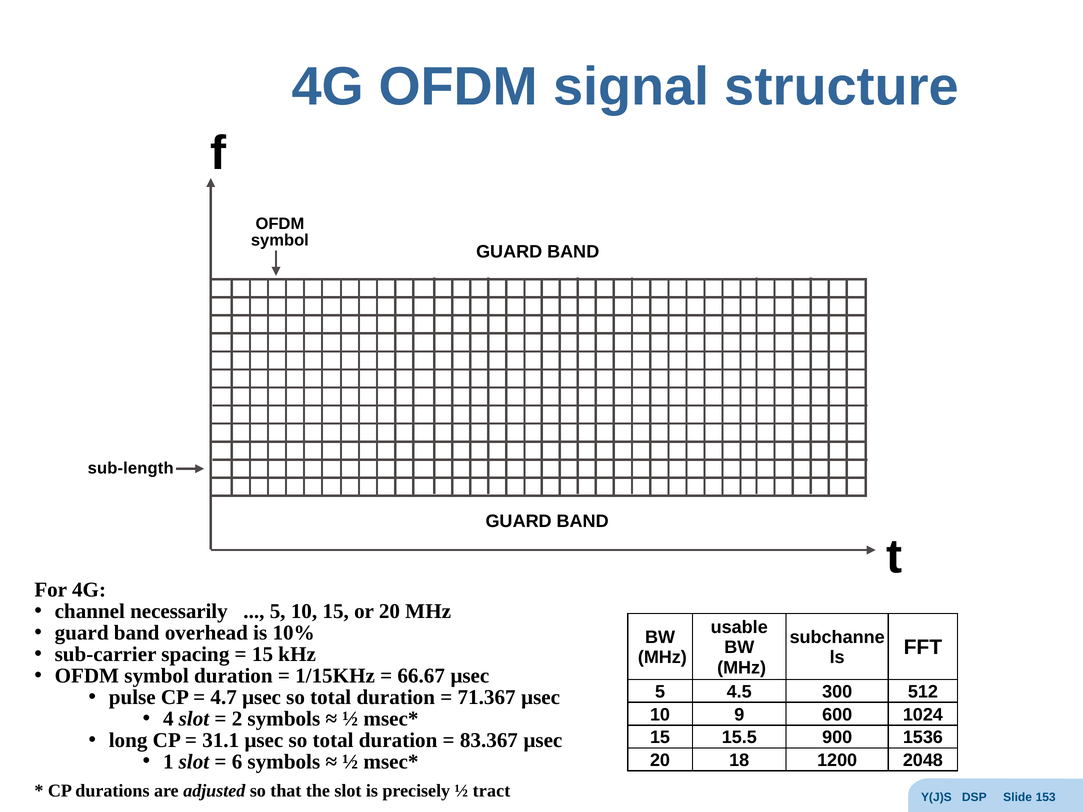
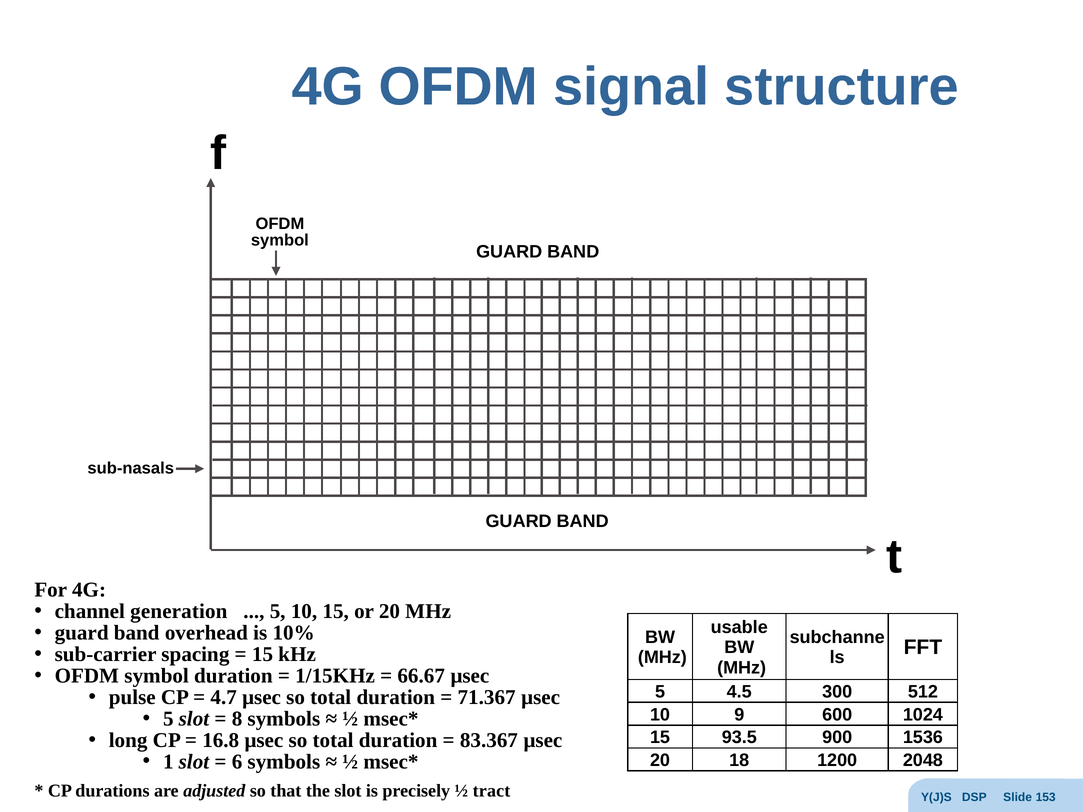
sub-length: sub-length -> sub-nasals (131, 468)
necessarily: necessarily -> generation (179, 611)
4: 4 -> 5 (168, 719)
2: 2 -> 8 (237, 719)
15.5: 15.5 -> 93.5 (739, 738)
31.1: 31.1 -> 16.8 (221, 740)
